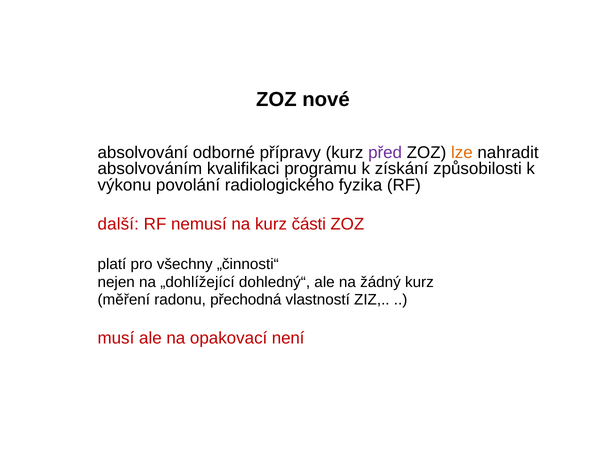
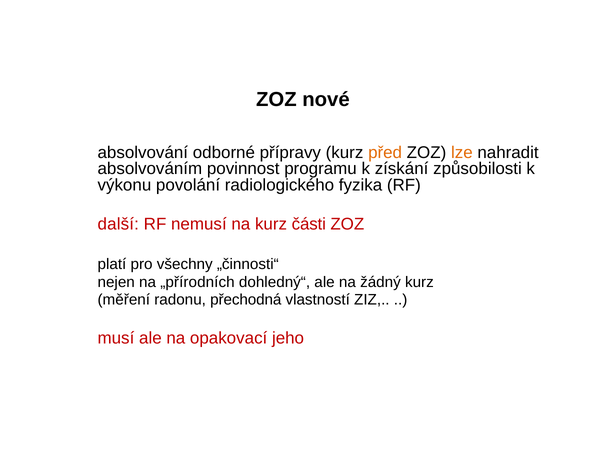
před colour: purple -> orange (385, 153)
kvalifikaci: kvalifikaci -> povinnost (243, 169)
„dohlížející: „dohlížející -> „přírodních (197, 283)
není: není -> jeho (288, 339)
